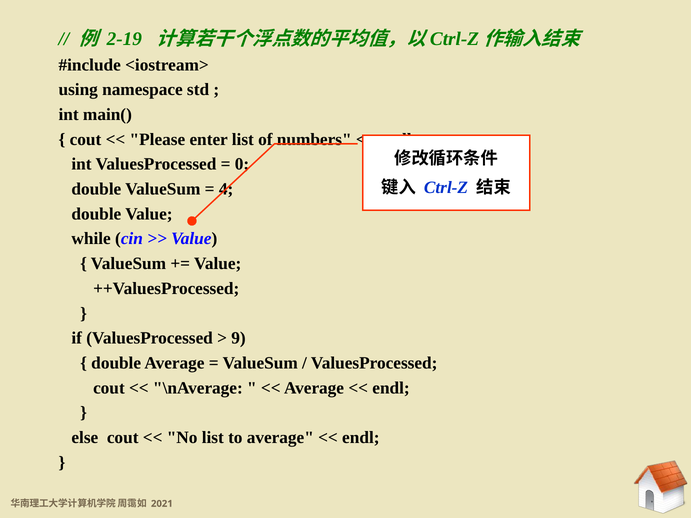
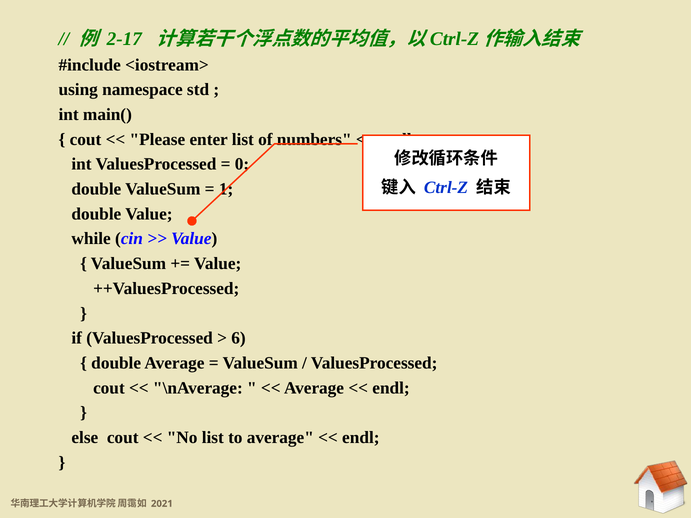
2-19: 2-19 -> 2-17 (124, 39)
4: 4 -> 1 (226, 189)
9: 9 -> 6 (238, 338)
